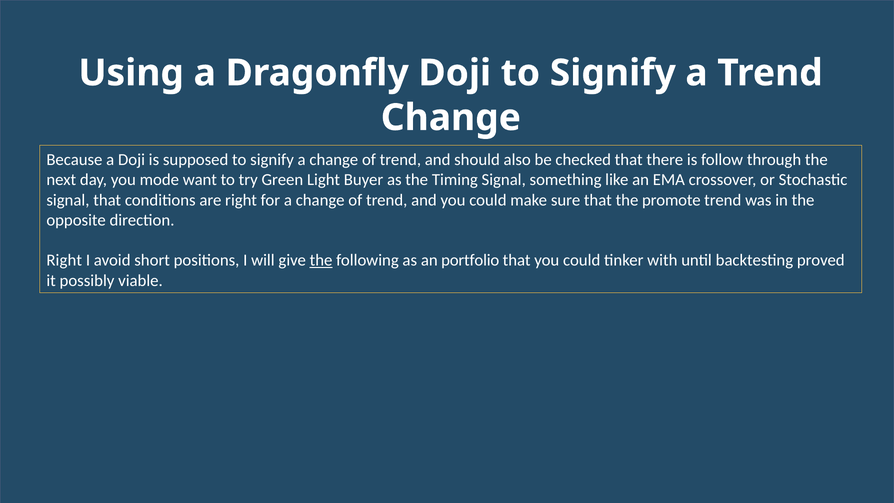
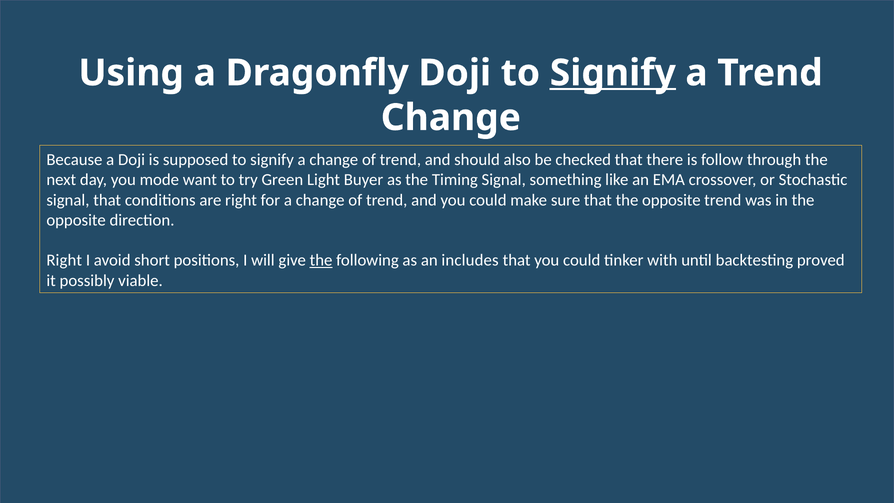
Signify underline: none -> present (613, 73)
that the promote: promote -> opposite (671, 200)
portfolio: portfolio -> includes (470, 260)
